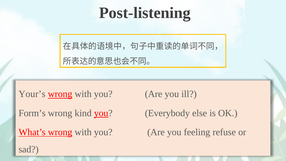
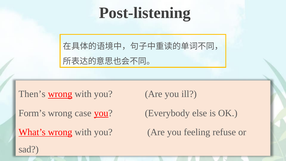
Your’s: Your’s -> Then’s (32, 94)
kind: kind -> case (83, 113)
